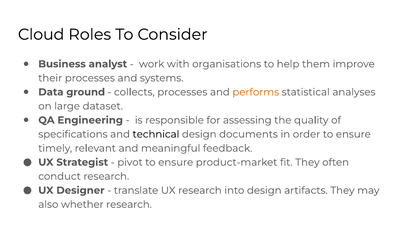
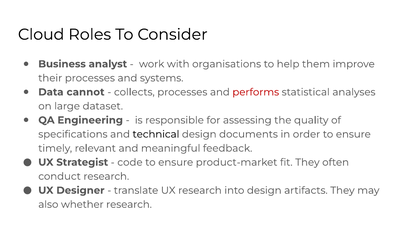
ground: ground -> cannot (86, 92)
performs colour: orange -> red (256, 92)
pivot: pivot -> code (130, 162)
